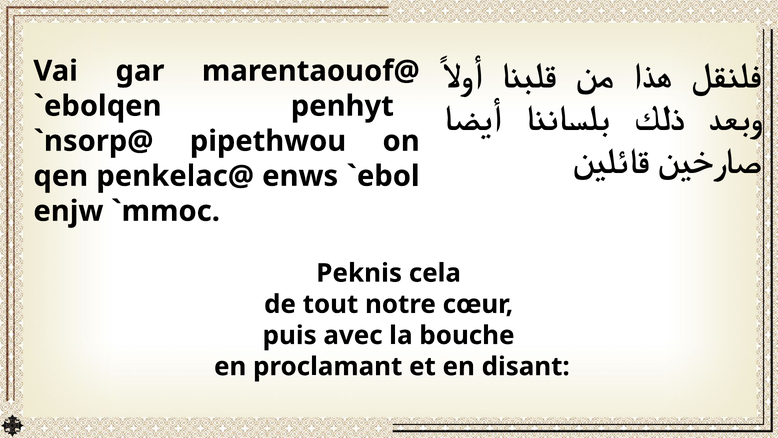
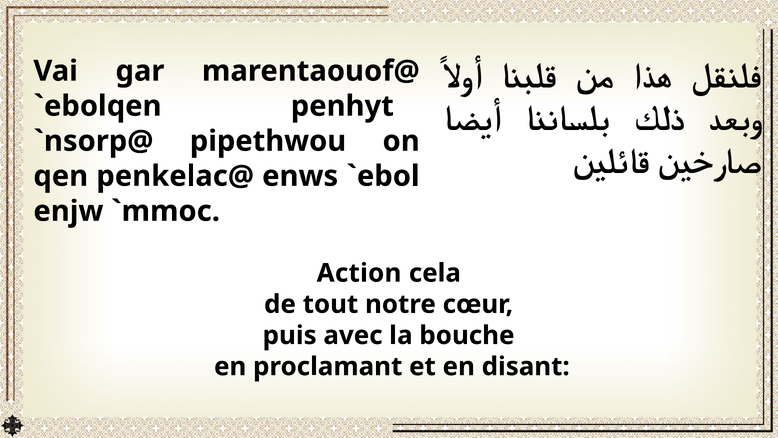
Peknis: Peknis -> Action (359, 273)
